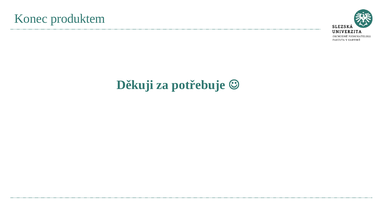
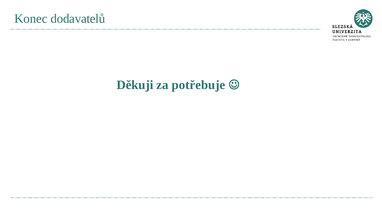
produktem: produktem -> dodavatelů (78, 19)
